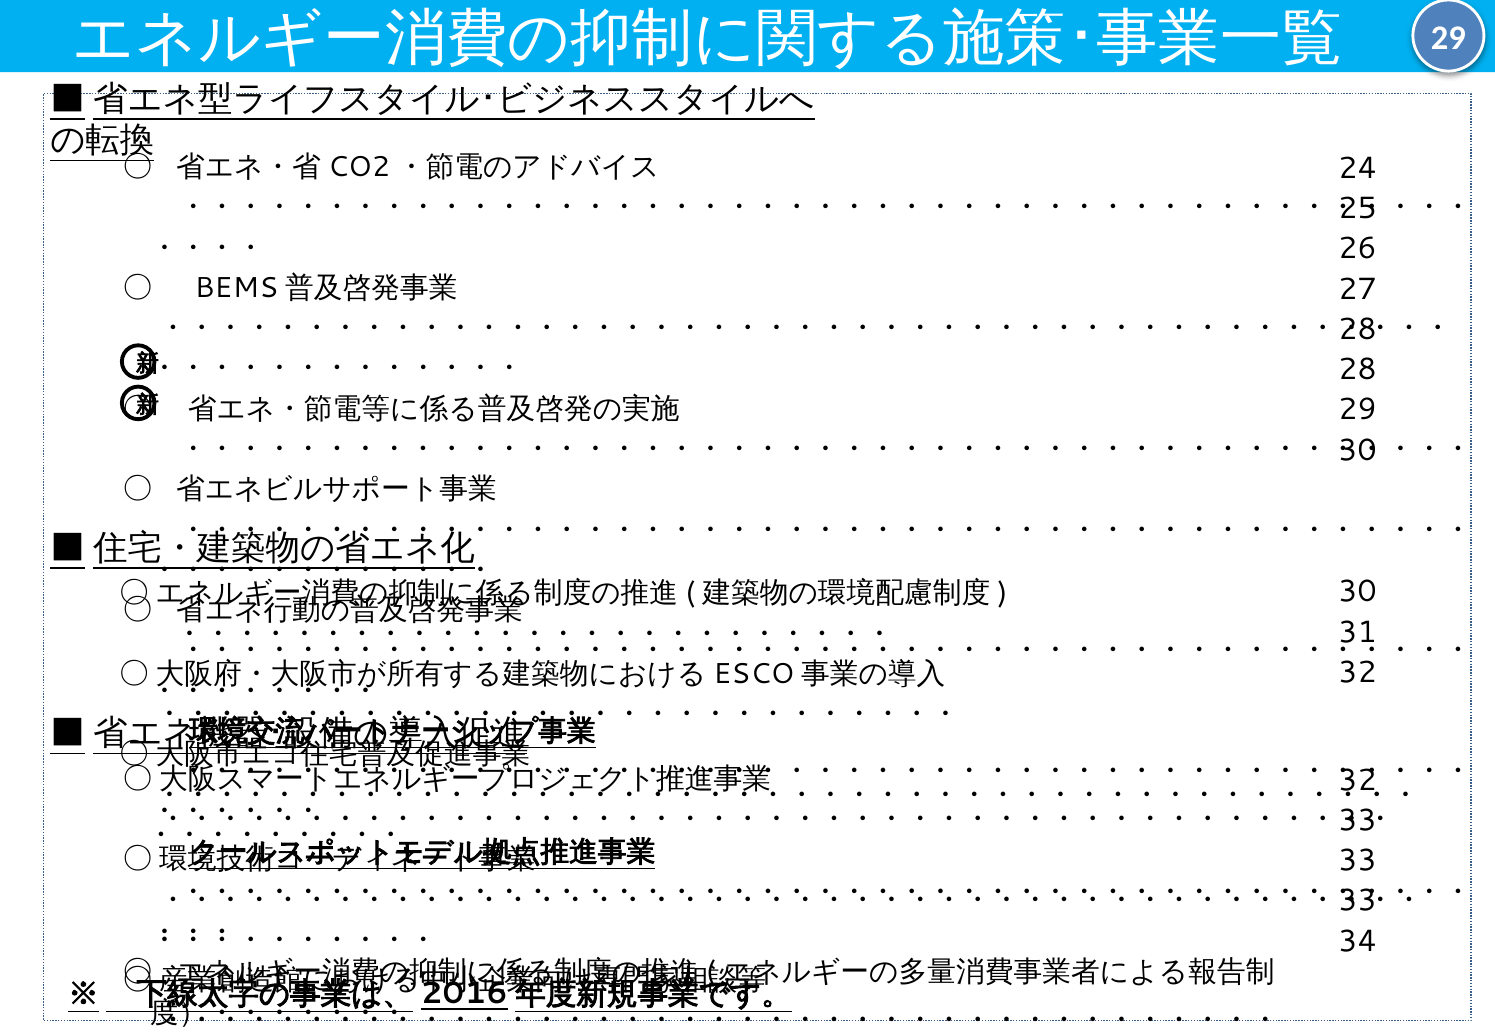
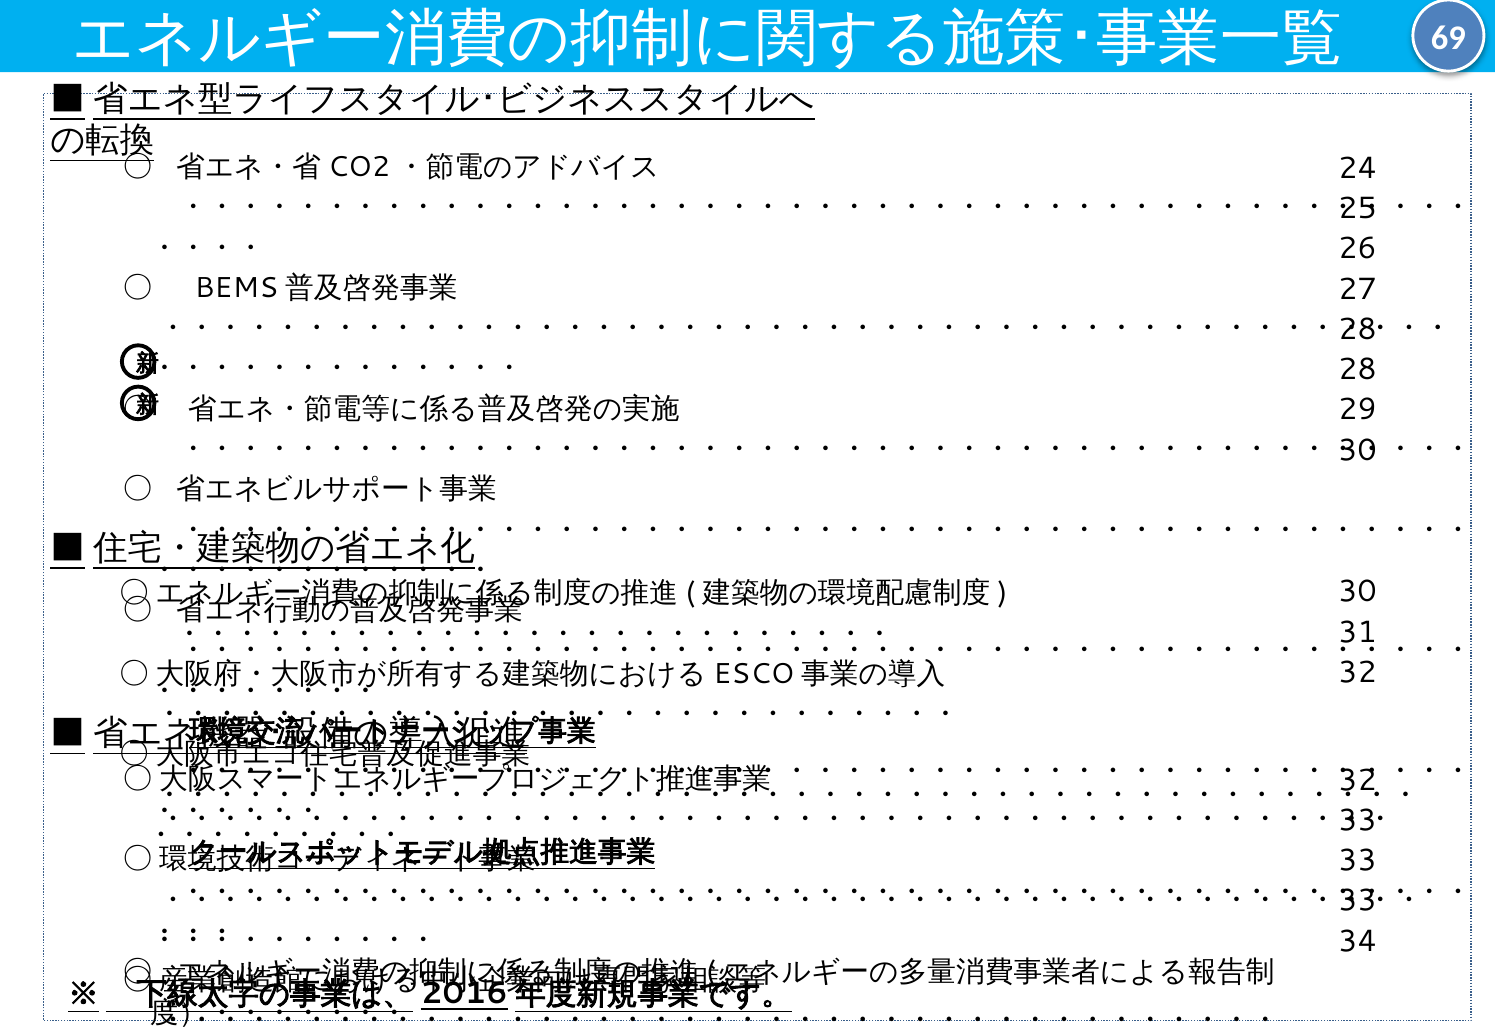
29: 29 -> 69 (1448, 38)
